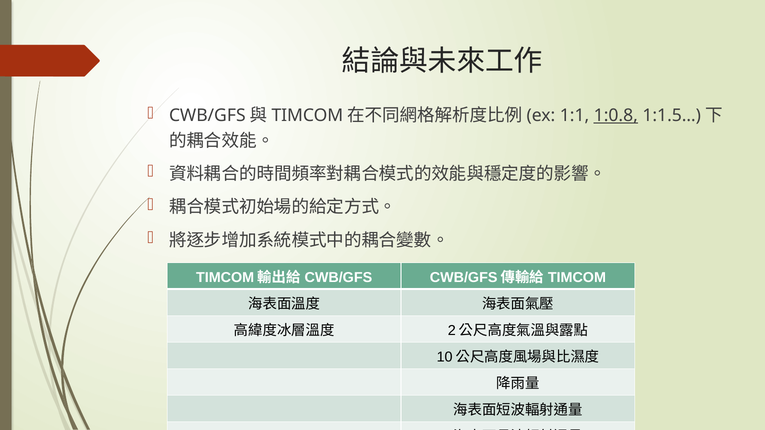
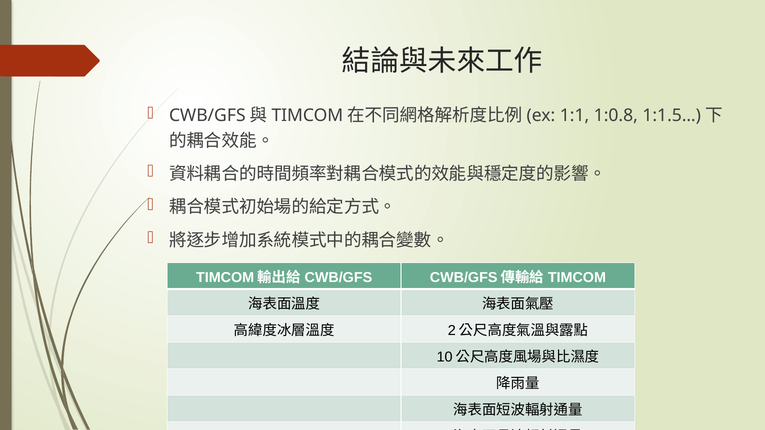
1:0.8 underline: present -> none (616, 116)
